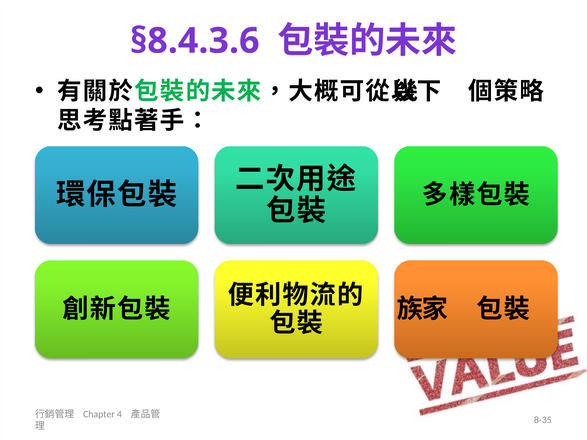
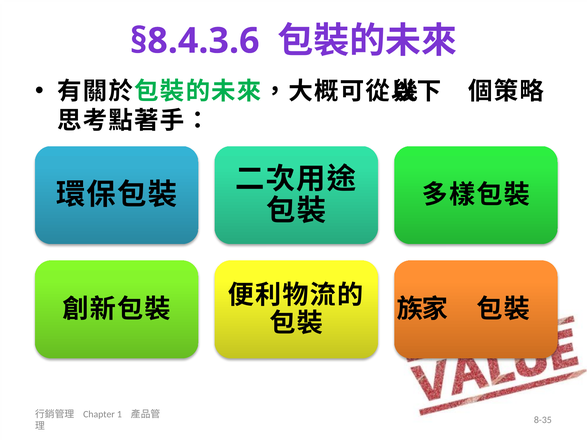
4: 4 -> 1 (119, 415)
